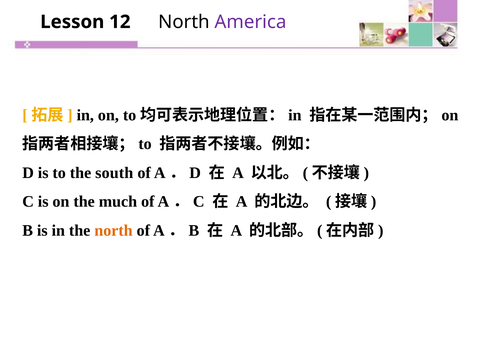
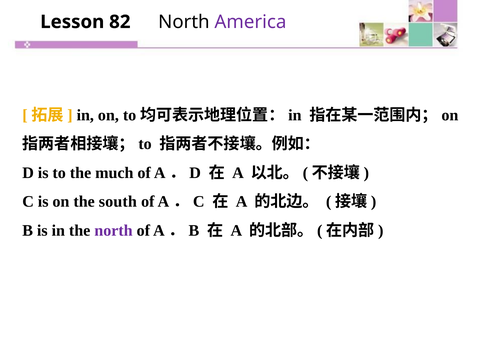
12: 12 -> 82 (120, 22)
south: south -> much (114, 173)
much: much -> south (118, 202)
north colour: orange -> purple (113, 230)
